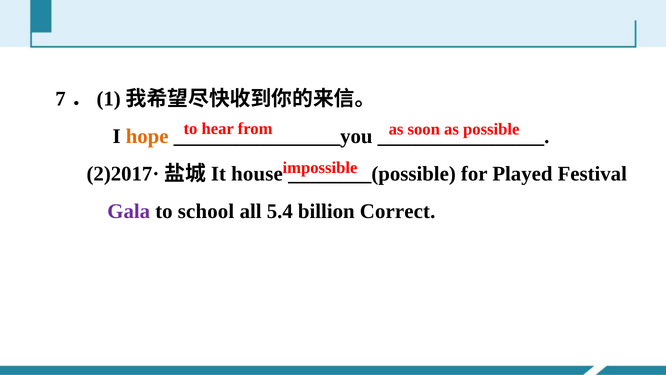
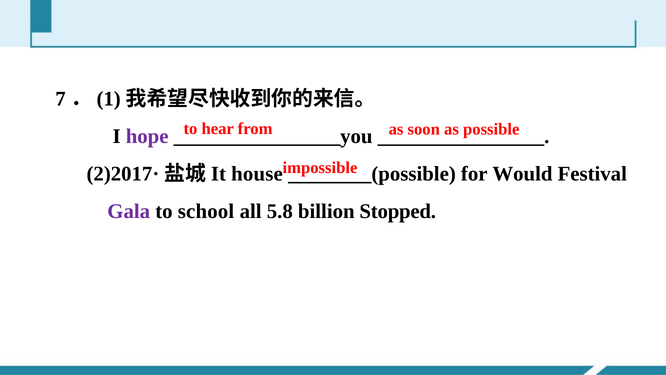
hope colour: orange -> purple (147, 136)
Played: Played -> Would (522, 174)
5.4: 5.4 -> 5.8 (280, 211)
Correct: Correct -> Stopped (398, 211)
